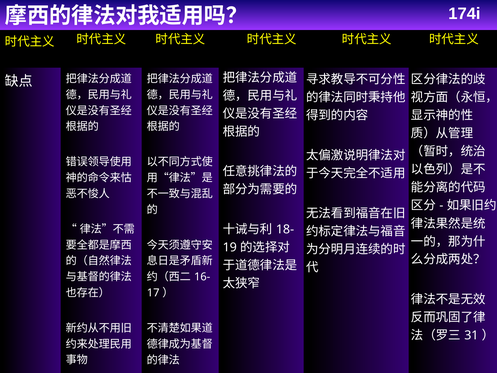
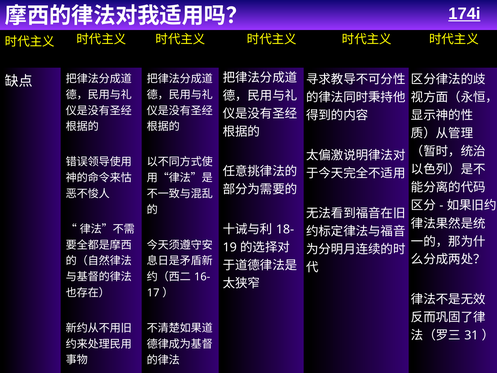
174i underline: none -> present (464, 14)
